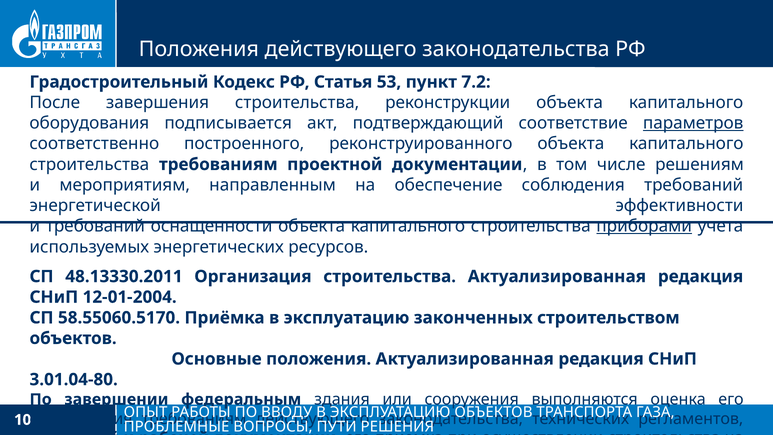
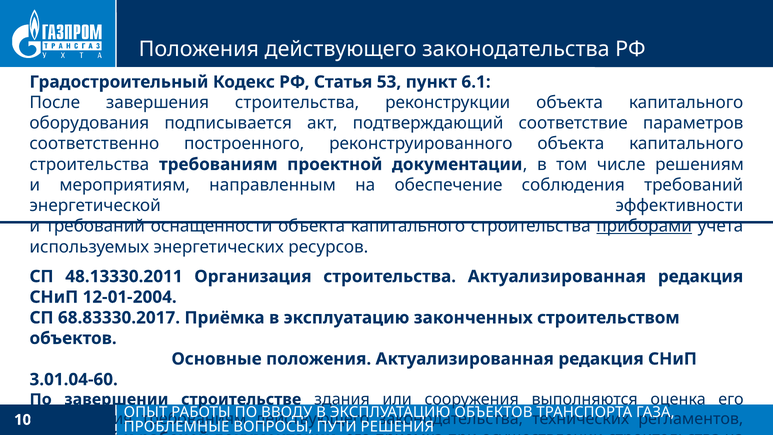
7.2: 7.2 -> 6.1 (476, 82)
параметров underline: present -> none (693, 123)
58.55060.5170: 58.55060.5170 -> 68.83330.2017 (119, 318)
3.01.04-80: 3.01.04-80 -> 3.01.04-60 (74, 379)
федеральным: федеральным -> строительстве (241, 399)
